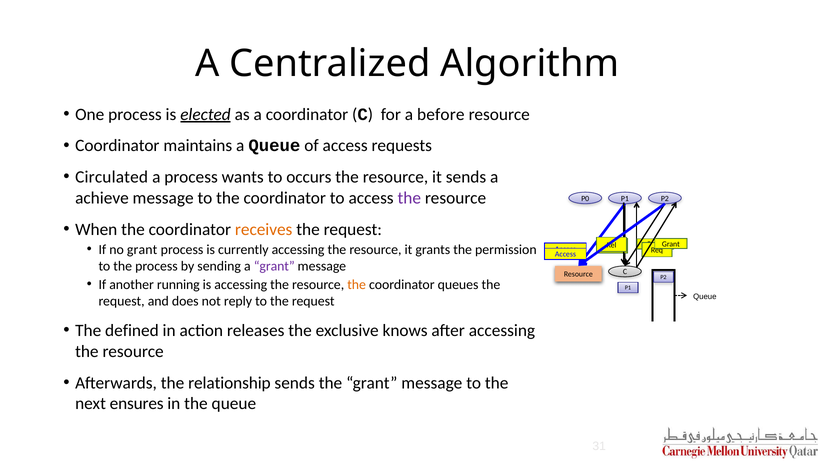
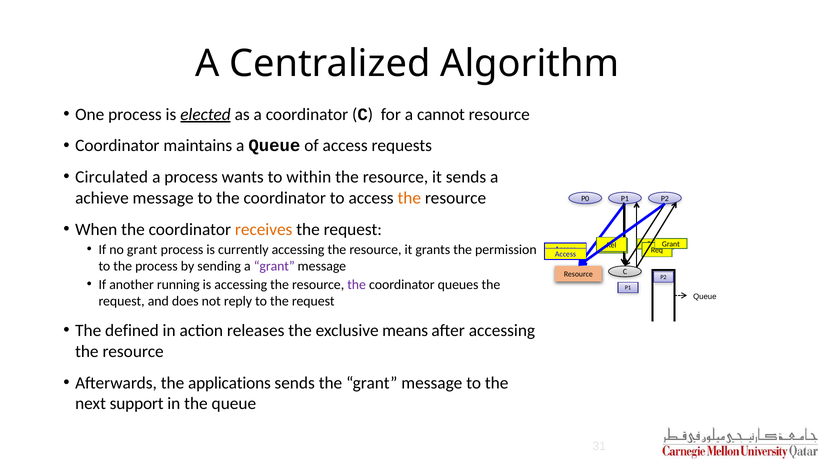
before: before -> cannot (441, 114)
occurs: occurs -> within (309, 177)
the colour: purple -> orange (409, 198)
the colour: orange -> purple (357, 284)
knows: knows -> means (405, 331)
relationship: relationship -> applications (229, 383)
ensures: ensures -> support (137, 404)
